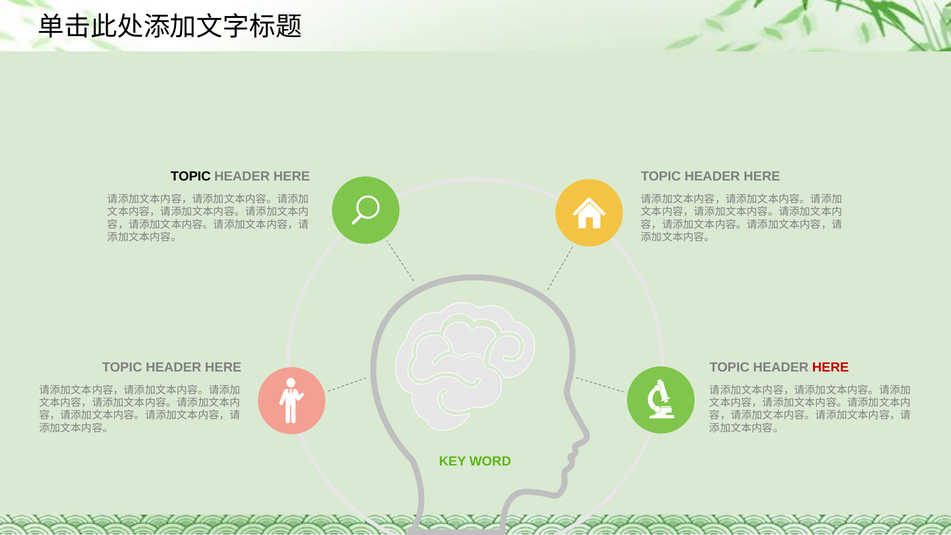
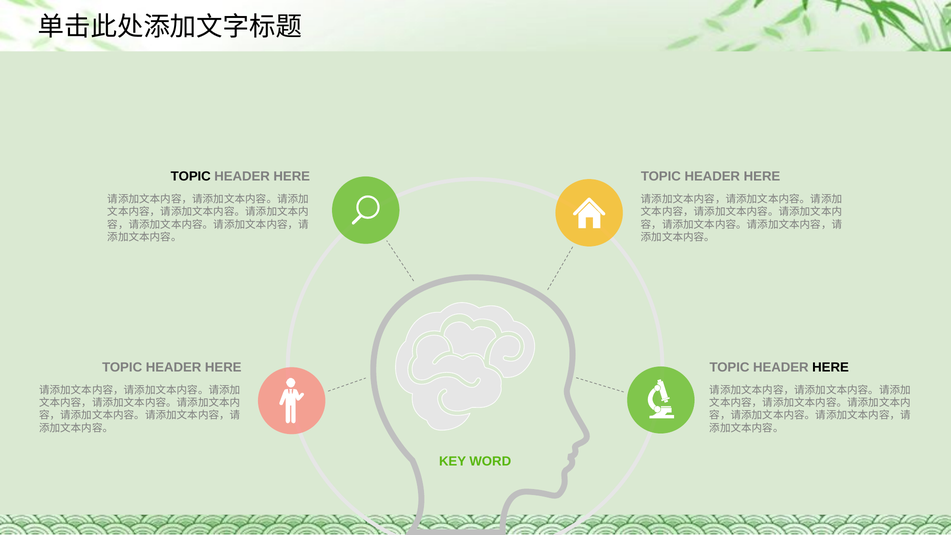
HERE colour: red -> black (831, 367)
